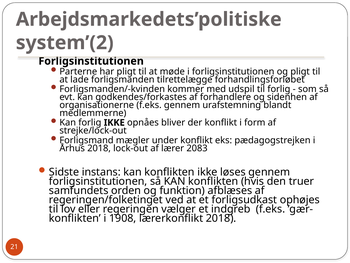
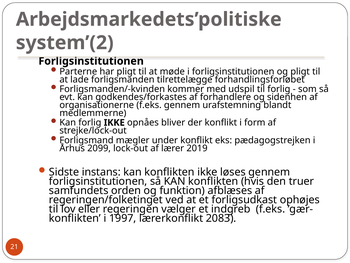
Århus 2018: 2018 -> 2099 (99, 148)
2083: 2083 -> 2019 (197, 148)
1908: 1908 -> 1997 (123, 218)
lærerkonflikt 2018: 2018 -> 2083 (221, 218)
